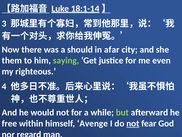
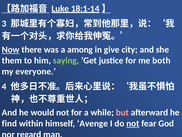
Now underline: none -> present (11, 49)
should: should -> among (80, 49)
afar: afar -> give (112, 49)
even: even -> both (161, 60)
righteous: righteous -> everyone (36, 71)
but colour: light green -> pink (122, 112)
free: free -> find (9, 123)
